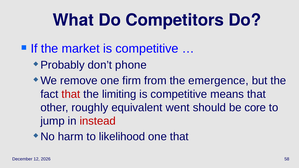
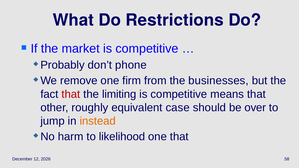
Competitors: Competitors -> Restrictions (175, 20)
emergence: emergence -> businesses (218, 81)
went: went -> case (178, 108)
core: core -> over (255, 108)
instead colour: red -> orange (98, 121)
